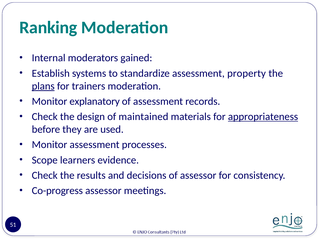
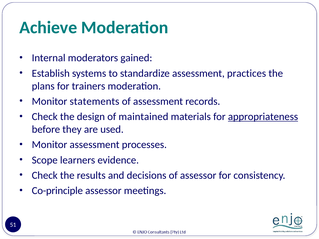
Ranking: Ranking -> Achieve (48, 28)
property: property -> practices (247, 73)
plans underline: present -> none (43, 86)
explanatory: explanatory -> statements (94, 101)
Co-progress: Co-progress -> Co-principle (57, 191)
